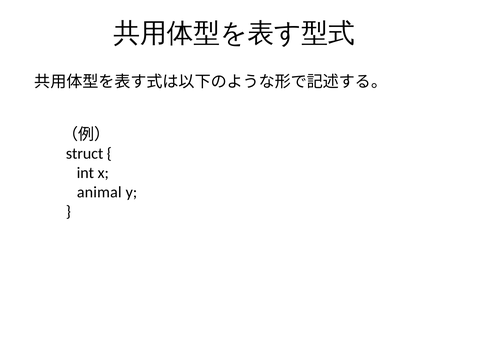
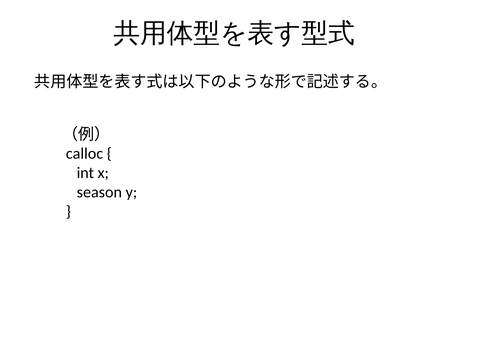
struct: struct -> calloc (85, 154)
animal: animal -> season (99, 192)
